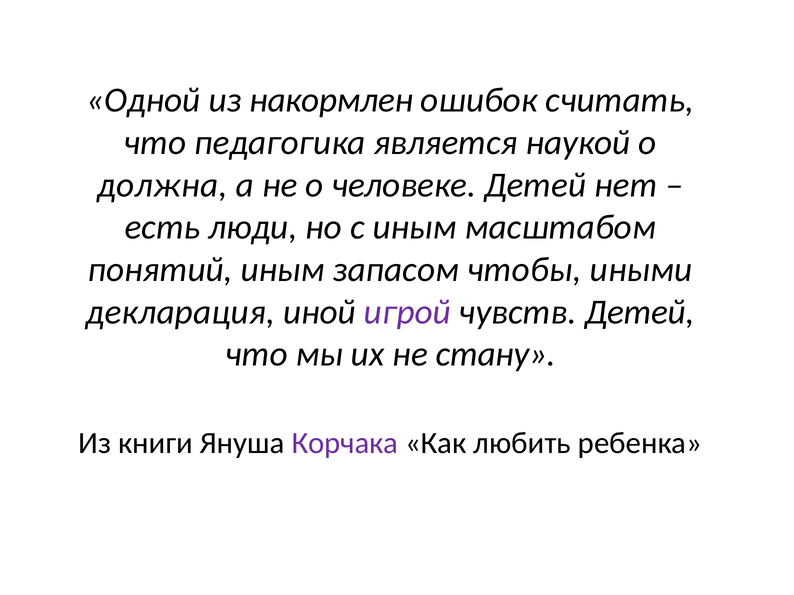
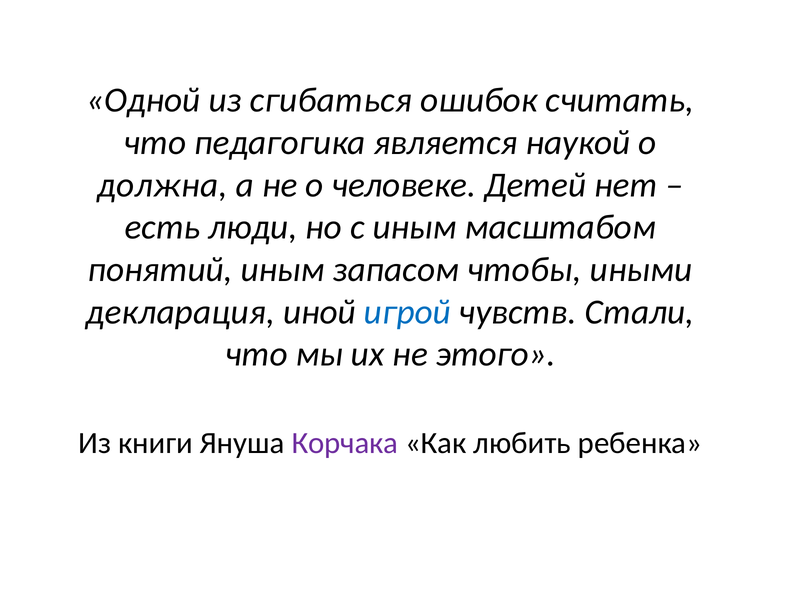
накормлен: накормлен -> сгибаться (331, 100)
игрой colour: purple -> blue (407, 312)
чувств Детей: Детей -> Стали (639, 312)
стану: стану -> этого (496, 355)
